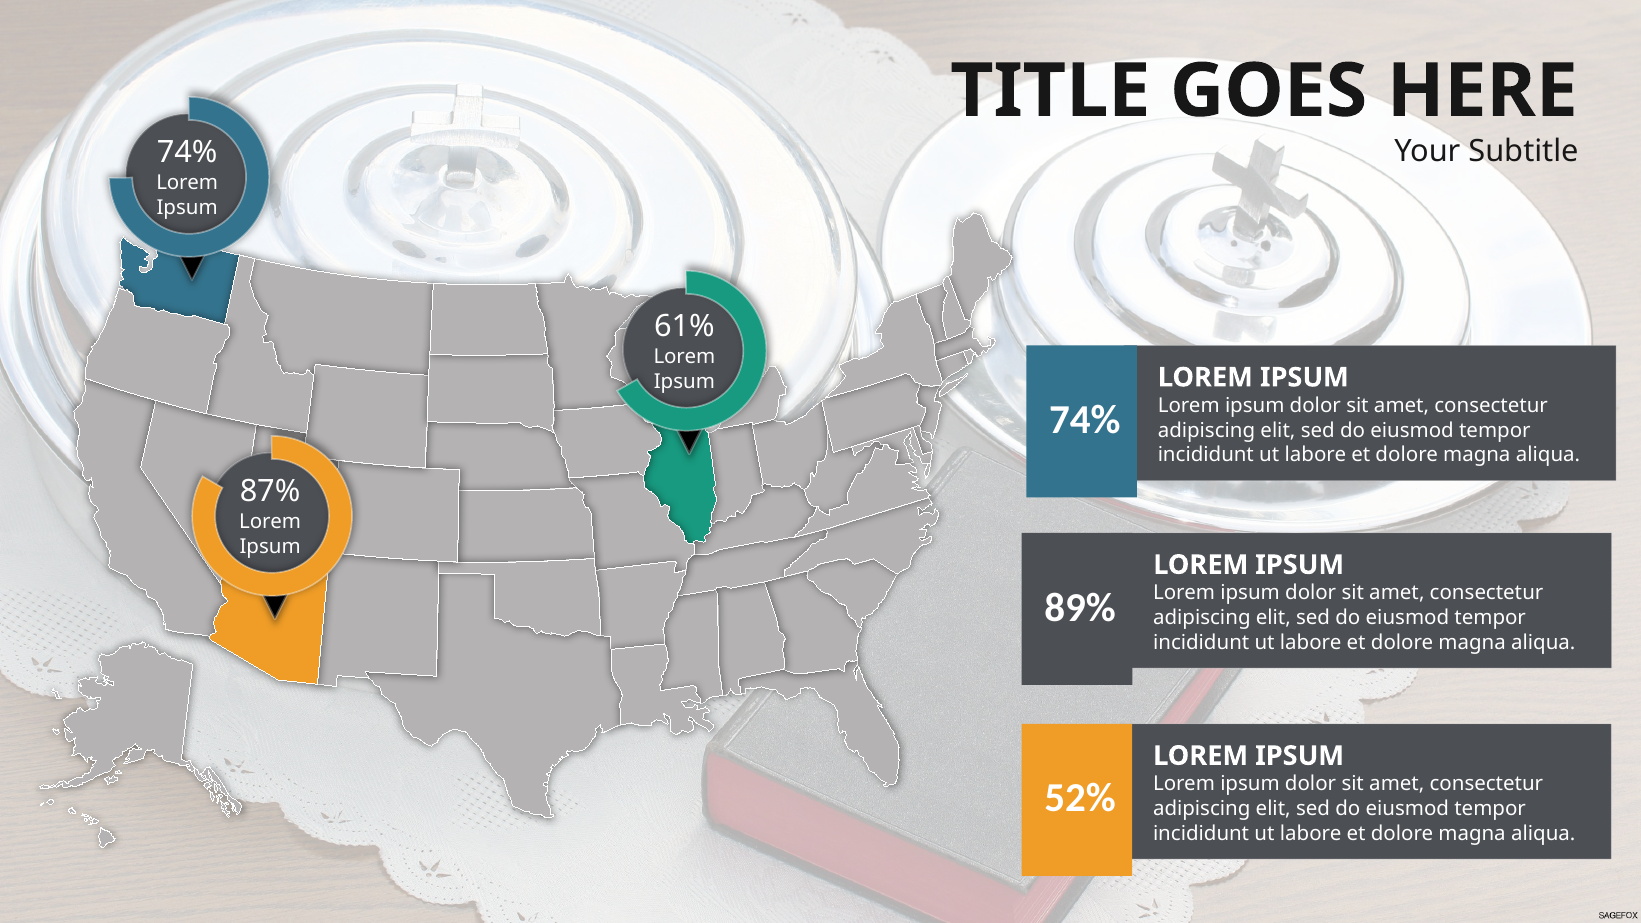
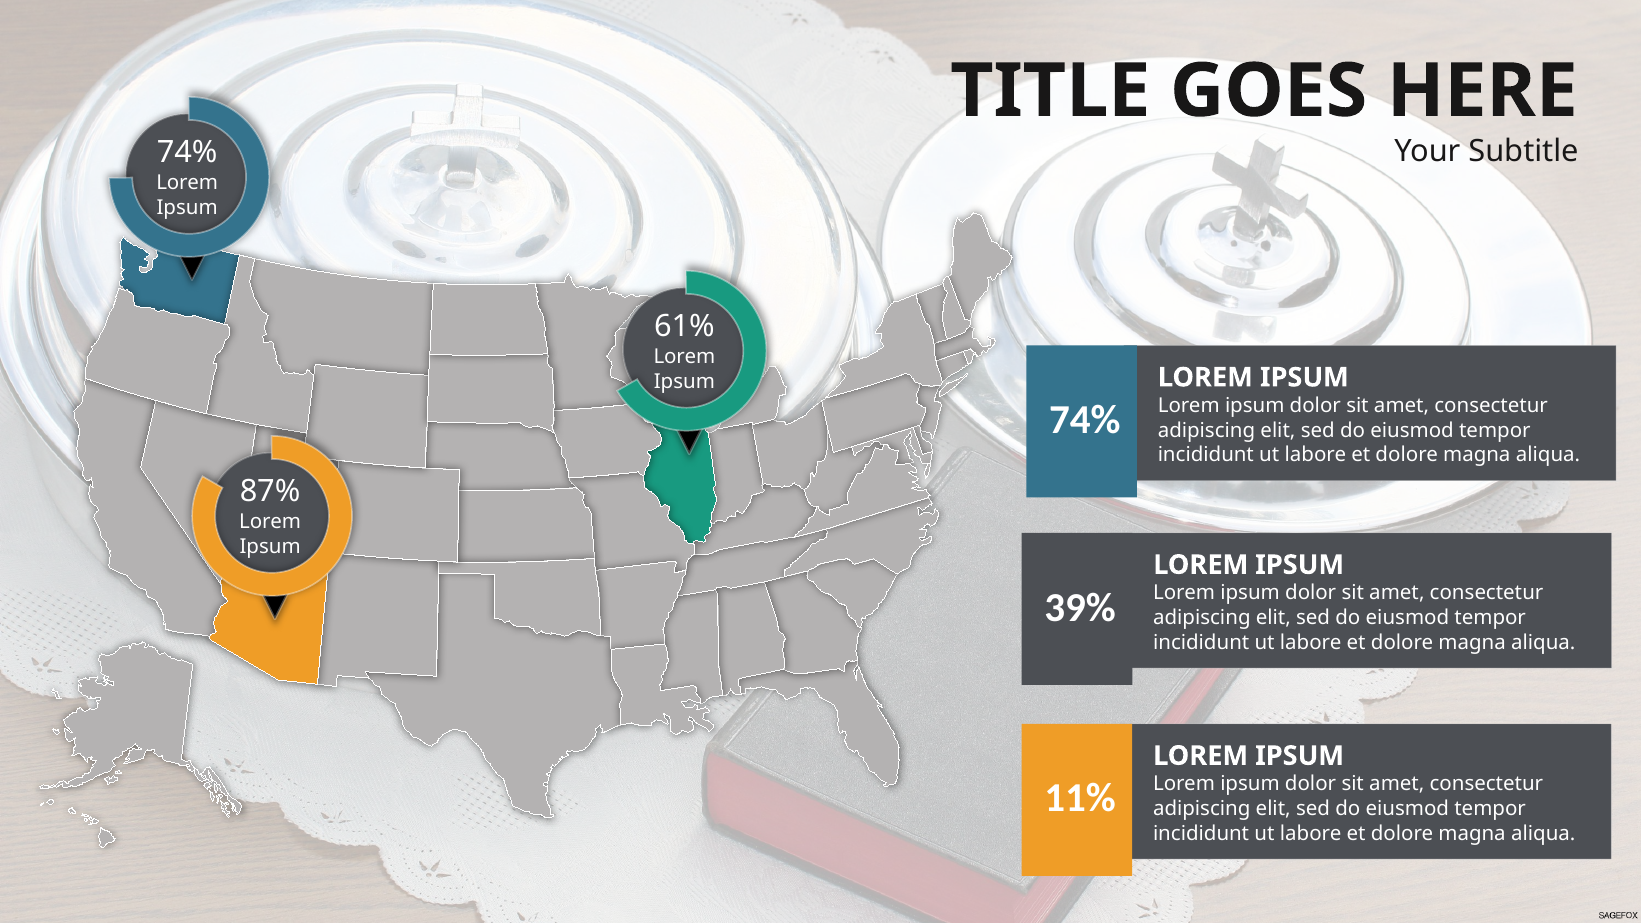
89%: 89% -> 39% (1080, 608)
52%: 52% -> 11% (1080, 799)
